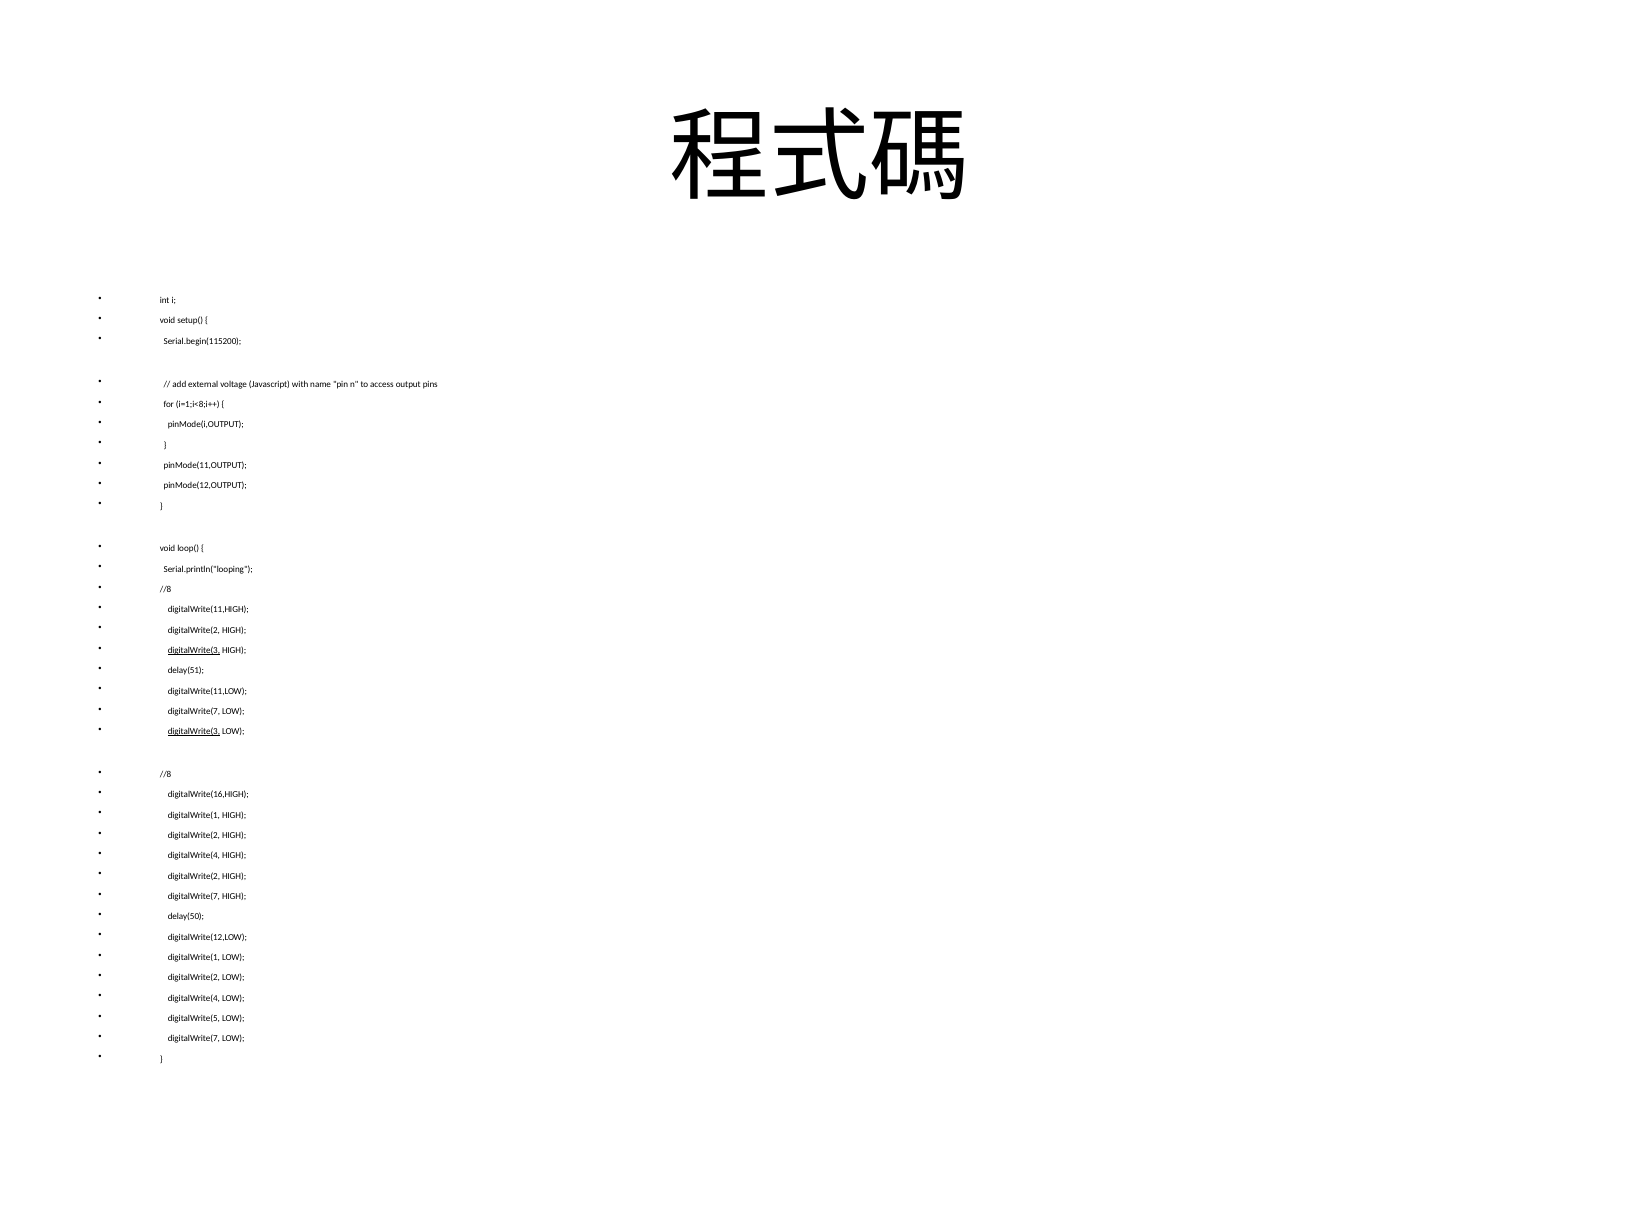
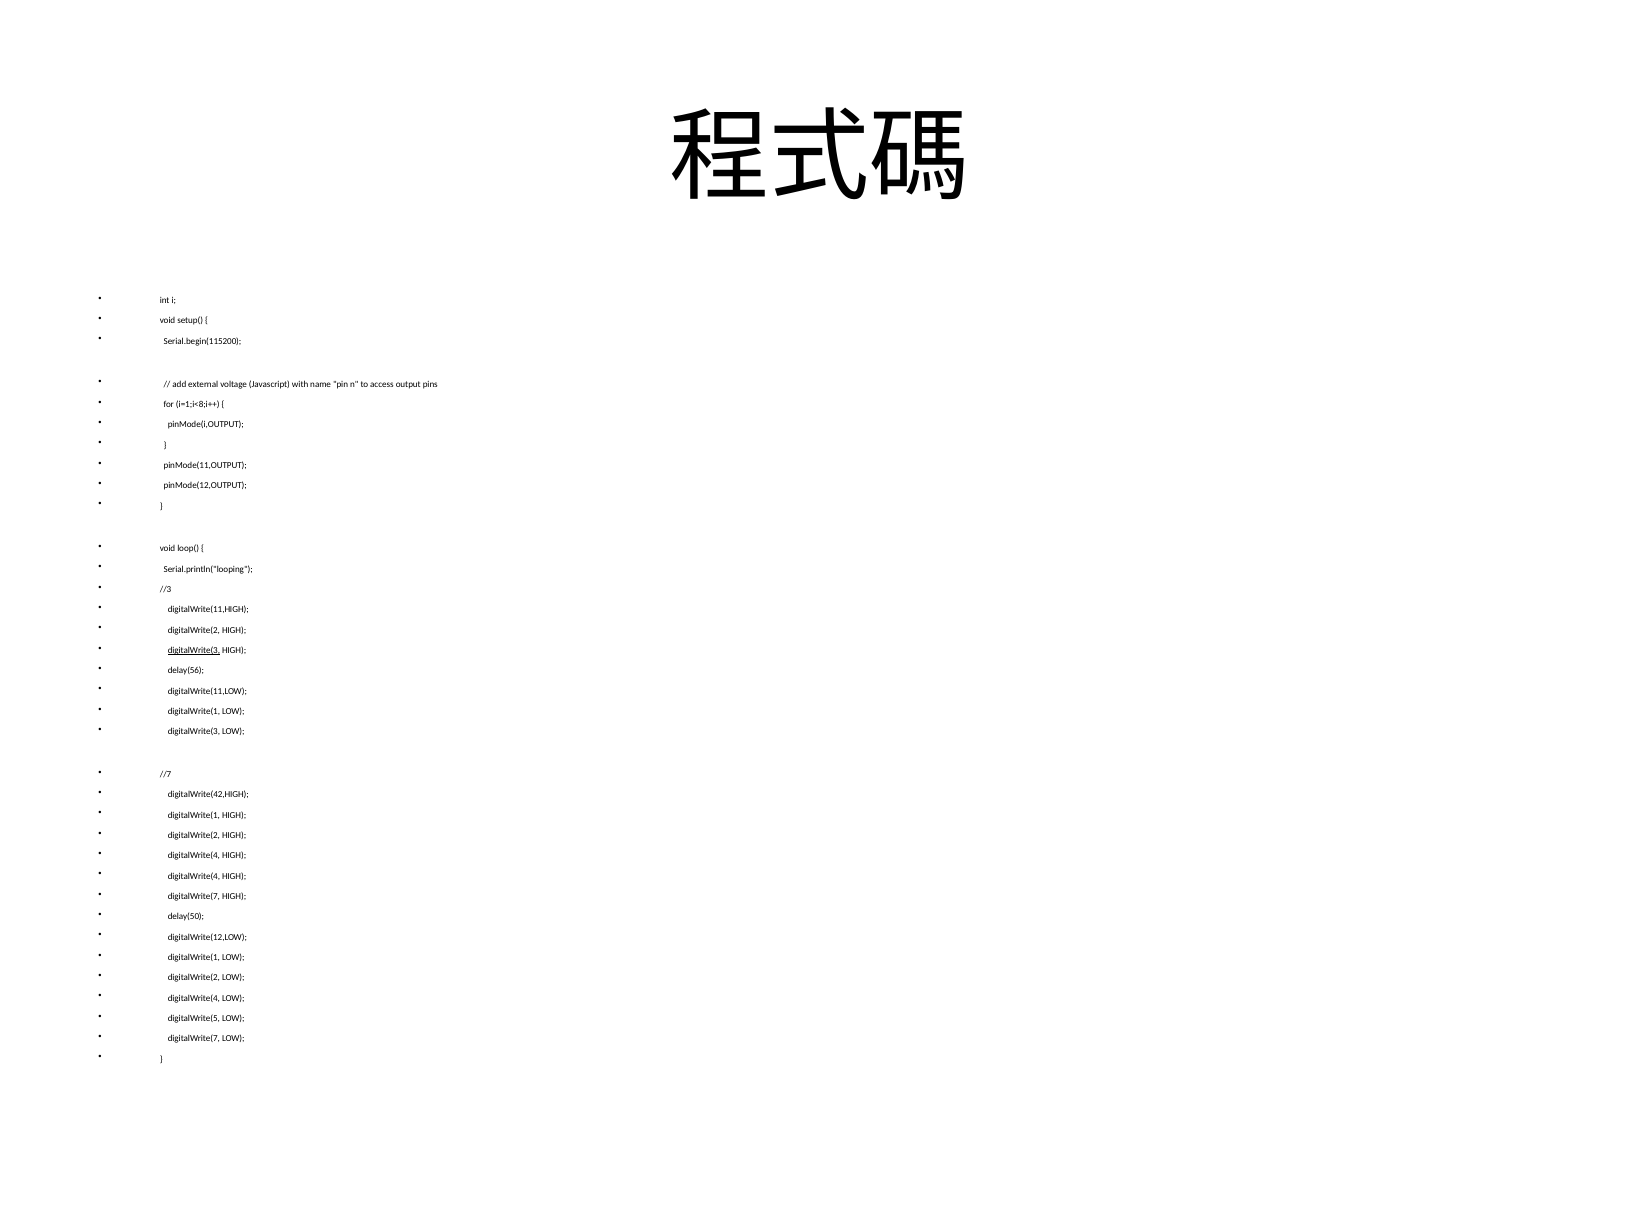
//8: //8 -> //3 (166, 590)
delay(51: delay(51 -> delay(56 (186, 671)
digitalWrite(7: digitalWrite(7 -> digitalWrite(1 (194, 712)
digitalWrite(3 underline: present -> none (194, 732)
//8: //8 -> //7 (166, 775)
digitalWrite(16,HIGH: digitalWrite(16,HIGH -> digitalWrite(42,HIGH (208, 795)
digitalWrite(2: digitalWrite(2 -> digitalWrite(4 (194, 876)
